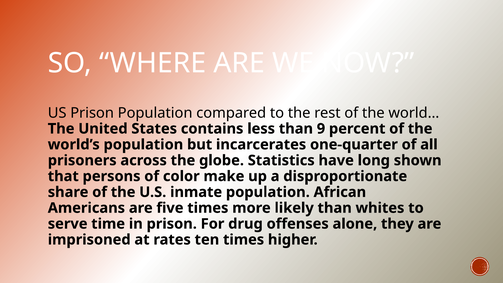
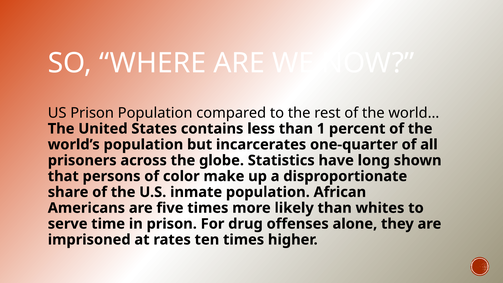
9: 9 -> 1 (321, 129)
